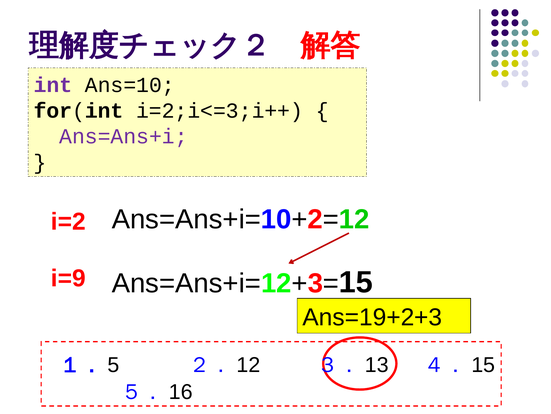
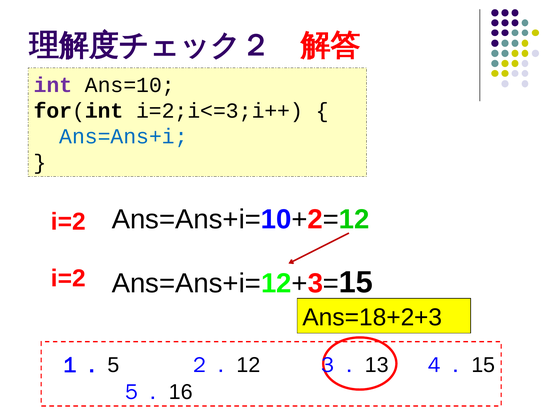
Ans=Ans+i colour: purple -> blue (123, 136)
i=9: i=9 -> i=2 (68, 278)
Ans=19+2+3: Ans=19+2+3 -> Ans=18+2+3 (372, 317)
